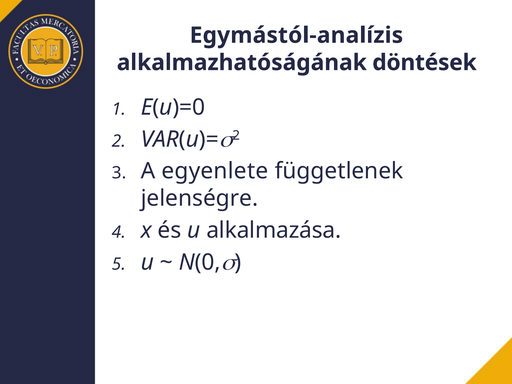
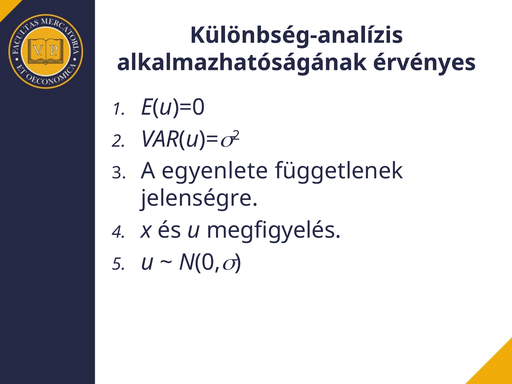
Egymástól-analízis: Egymástól-analízis -> Különbség-analízis (296, 35)
döntések: döntések -> érvényes (424, 63)
alkalmazása: alkalmazása -> megfigyelés (274, 230)
